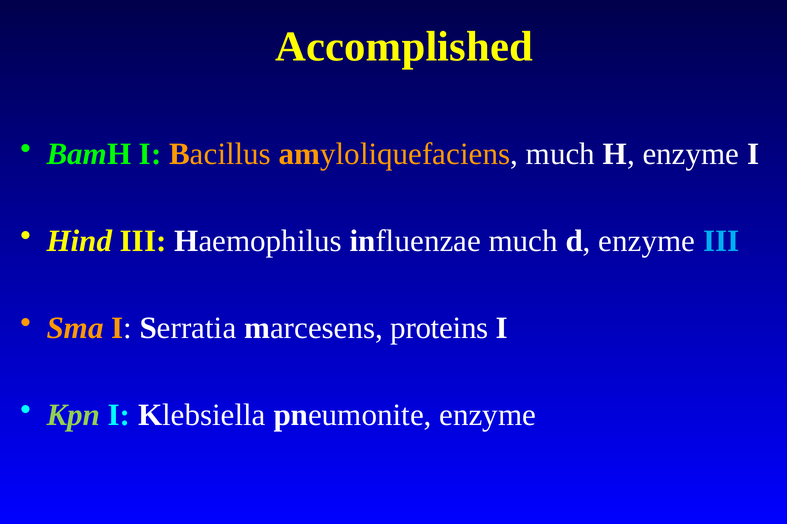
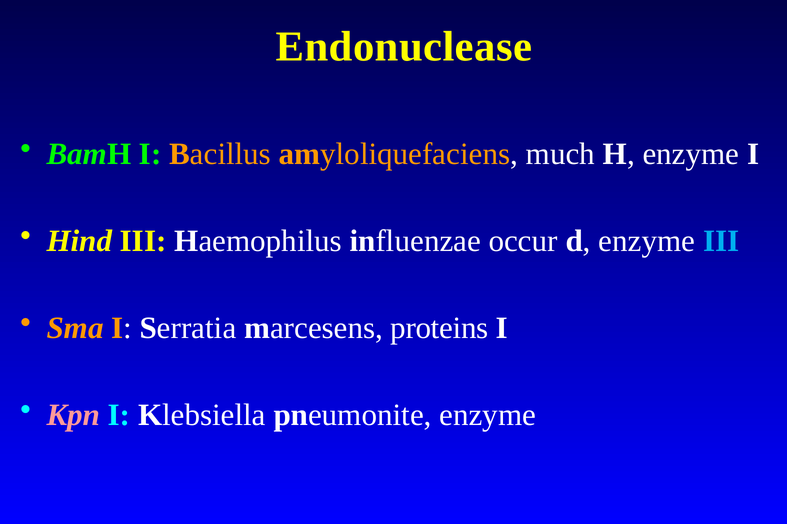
Accomplished: Accomplished -> Endonuclease (404, 47)
influenzae much: much -> occur (523, 241)
Kpn colour: light green -> pink (73, 416)
